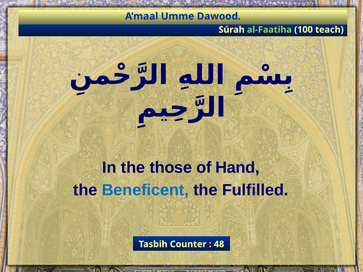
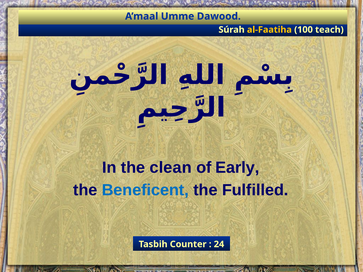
al-Faatiha colour: light green -> yellow (269, 30)
those: those -> clean (171, 168)
Hand: Hand -> Early (237, 168)
48: 48 -> 24 (219, 244)
